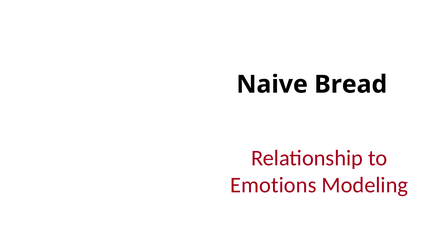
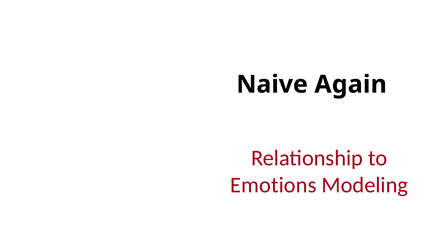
Bread: Bread -> Again (351, 84)
